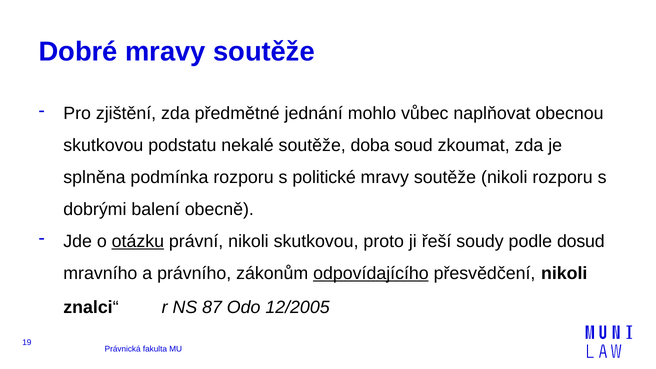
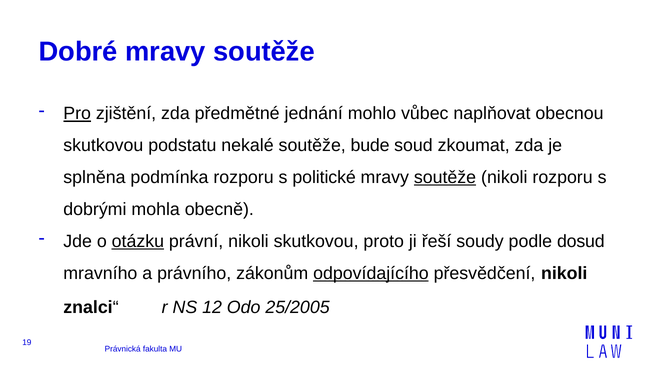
Pro underline: none -> present (77, 114)
doba: doba -> bude (370, 146)
soutěže underline: none -> present (445, 178)
balení: balení -> mohla (156, 209)
87: 87 -> 12 (212, 308)
12/2005: 12/2005 -> 25/2005 (298, 308)
